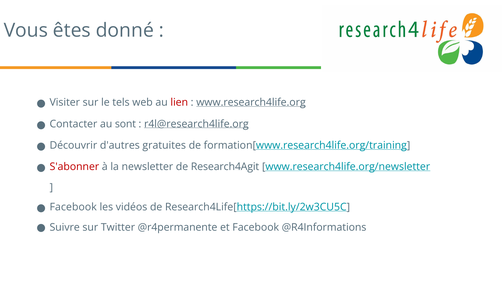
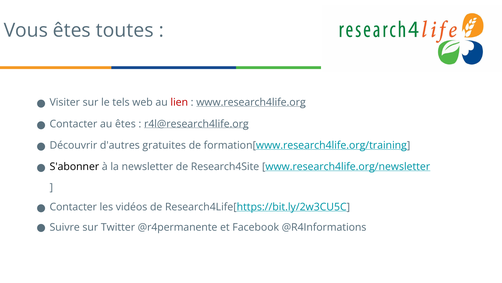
donné: donné -> toutes (125, 30)
au sont: sont -> êtes (125, 124)
S'abonner colour: red -> black (74, 166)
Research4Agit: Research4Agit -> Research4Site (225, 166)
Facebook: Facebook -> Contacter (73, 207)
